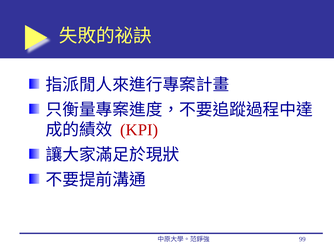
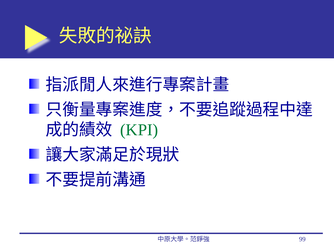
KPI colour: red -> green (139, 130)
